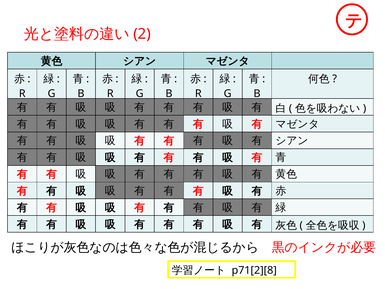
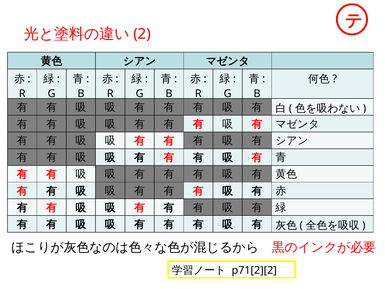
p71[2][8: p71[2][8 -> p71[2][2 (254, 270)
